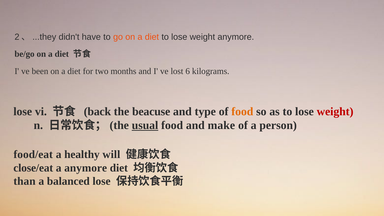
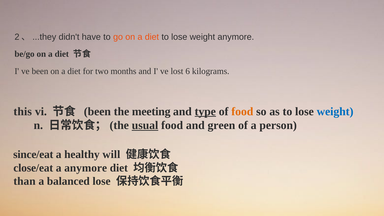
lose: lose -> this (23, 111)
back: back -> been (97, 111)
beacuse: beacuse -> meeting (151, 111)
type underline: none -> present (205, 111)
weight colour: red -> blue (335, 111)
make: make -> green (221, 125)
food/eat: food/eat -> since/eat (33, 154)
